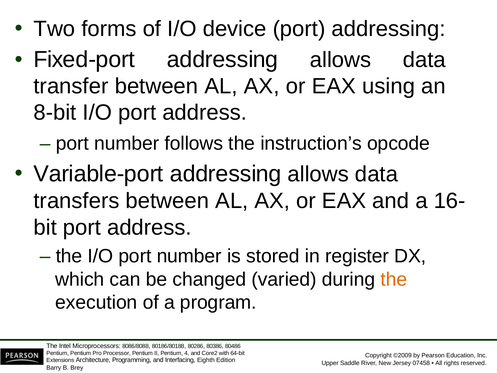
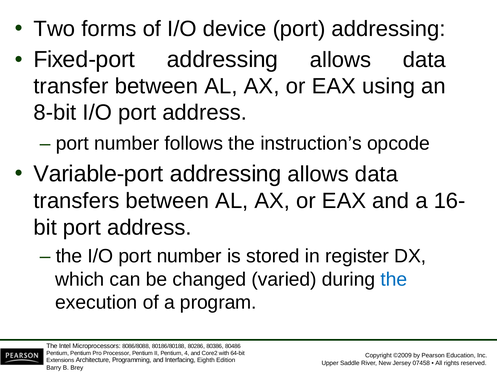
the colour: orange -> blue (394, 279)
